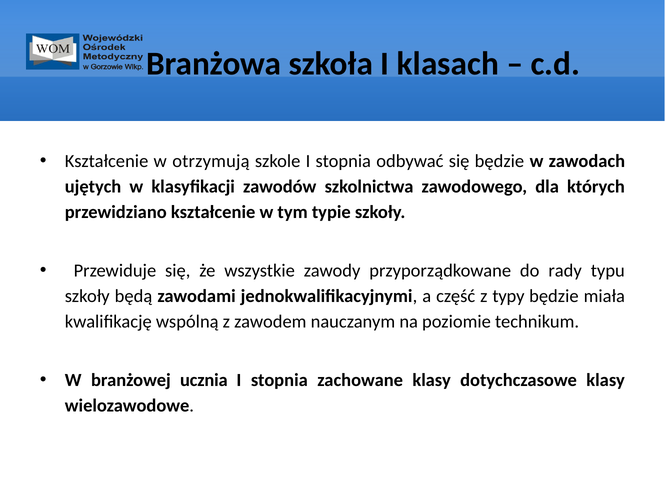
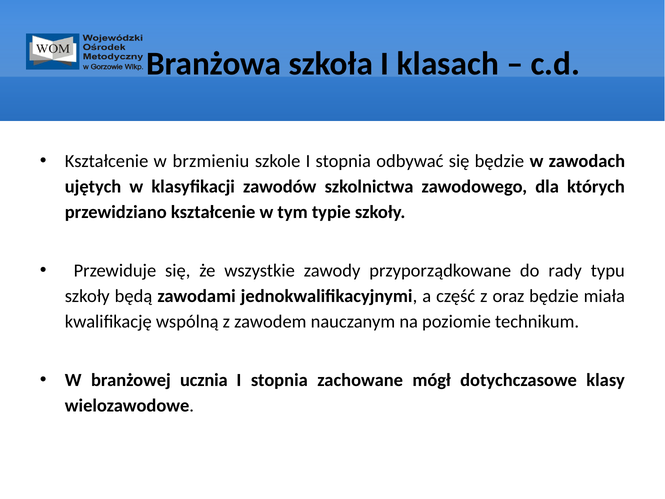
otrzymują: otrzymują -> brzmieniu (211, 161)
typy: typy -> oraz (508, 296)
zachowane klasy: klasy -> mógł (432, 380)
